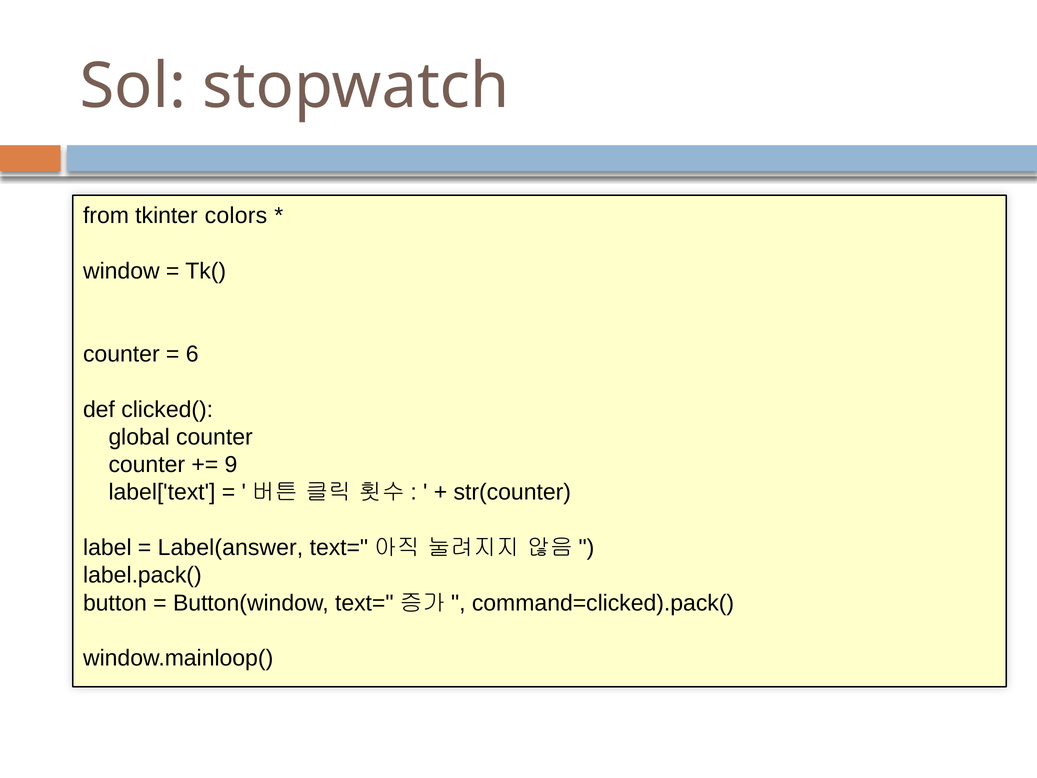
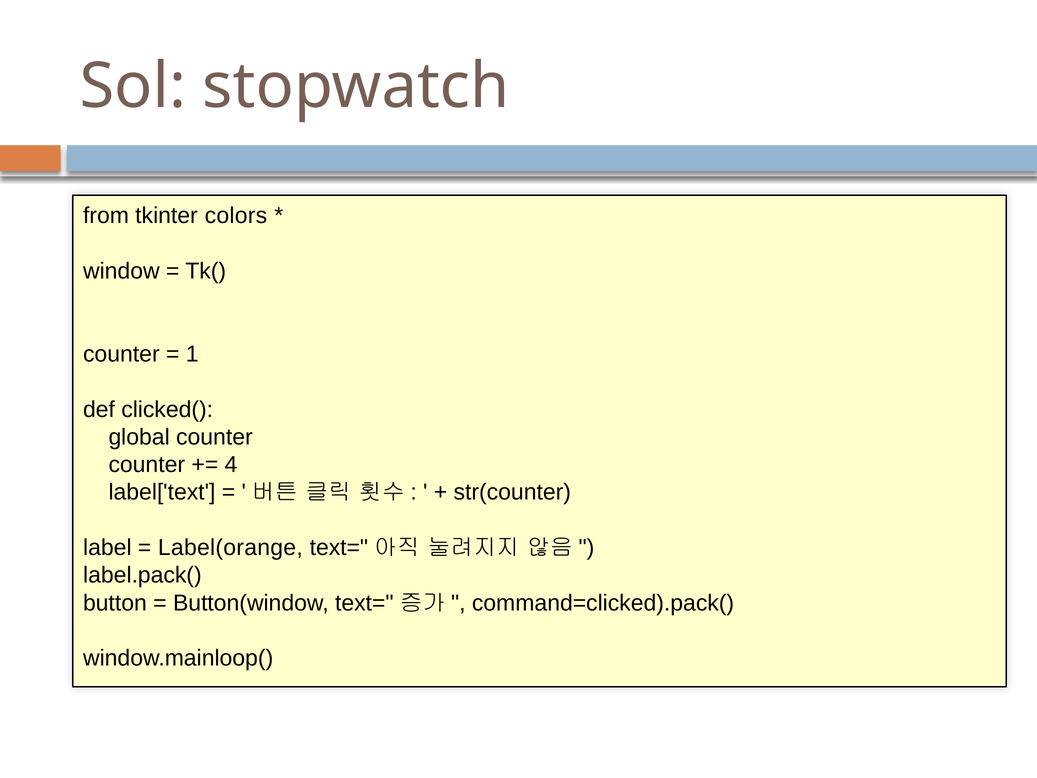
6: 6 -> 1 (192, 354)
9: 9 -> 4 (231, 465)
Label(answer: Label(answer -> Label(orange (230, 547)
